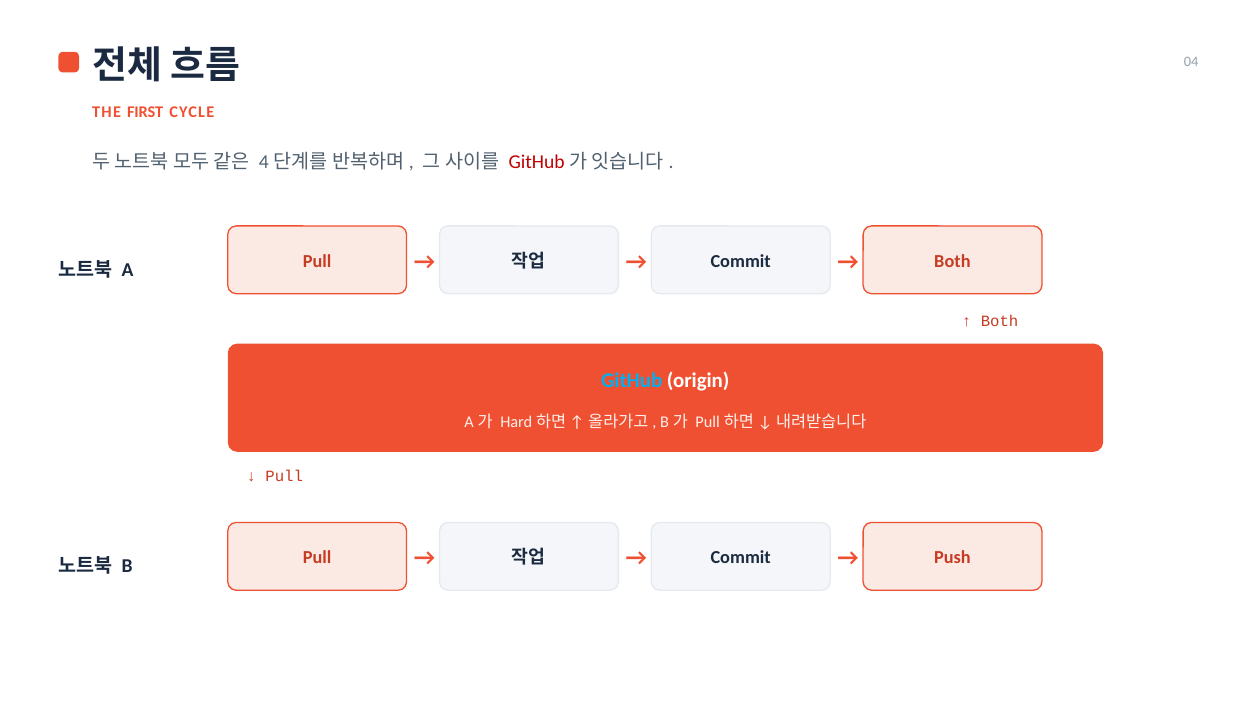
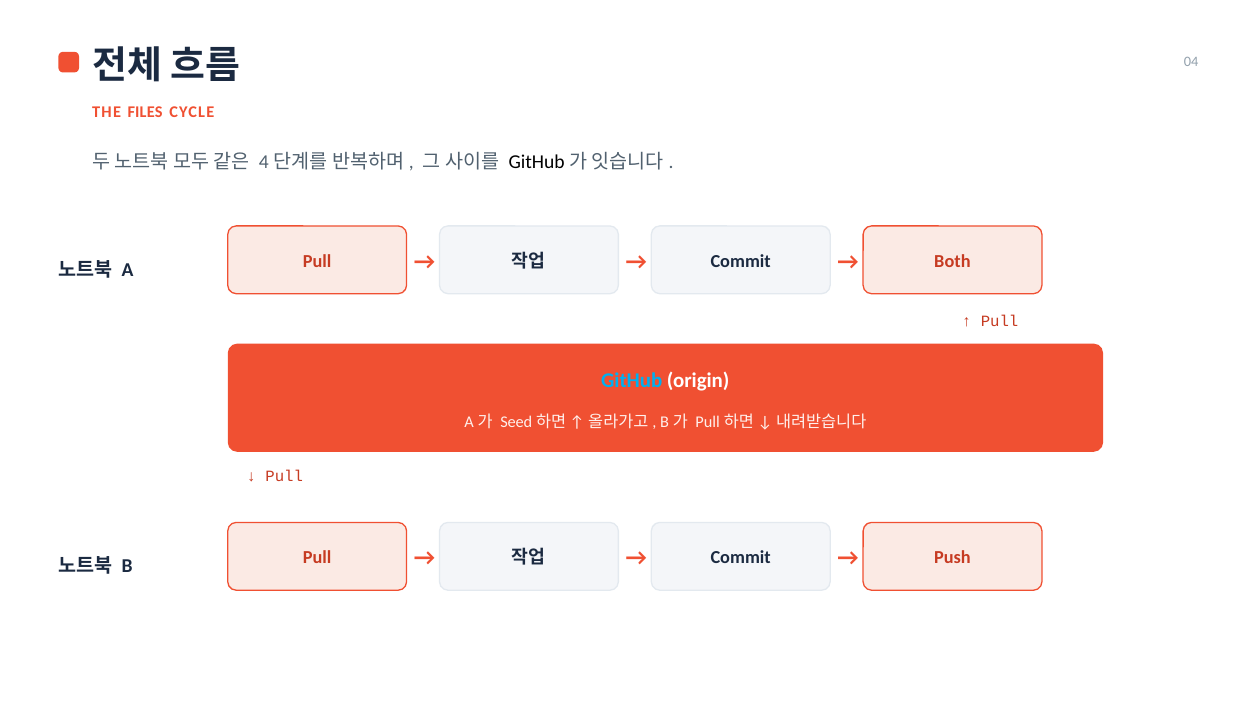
FIRST: FIRST -> FILES (145, 112)
GitHub colour: red -> black (537, 162)
Both: Both -> Pull (1000, 321)
Hard: Hard -> Seed (516, 422)
